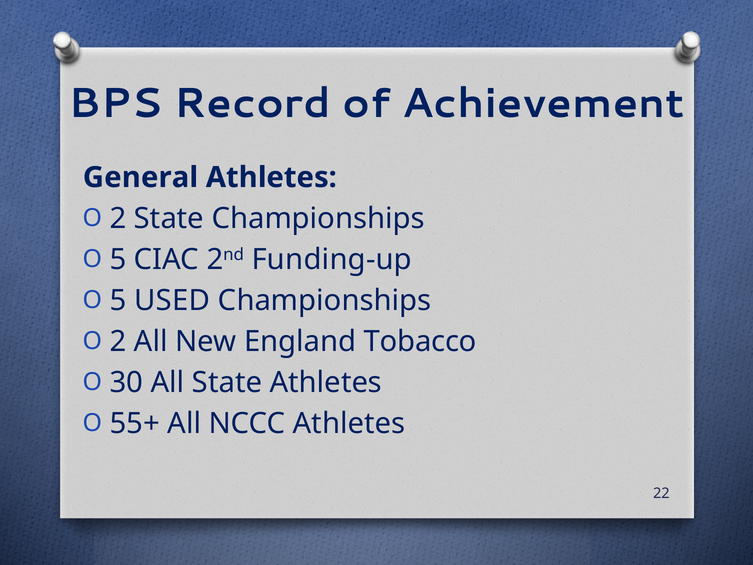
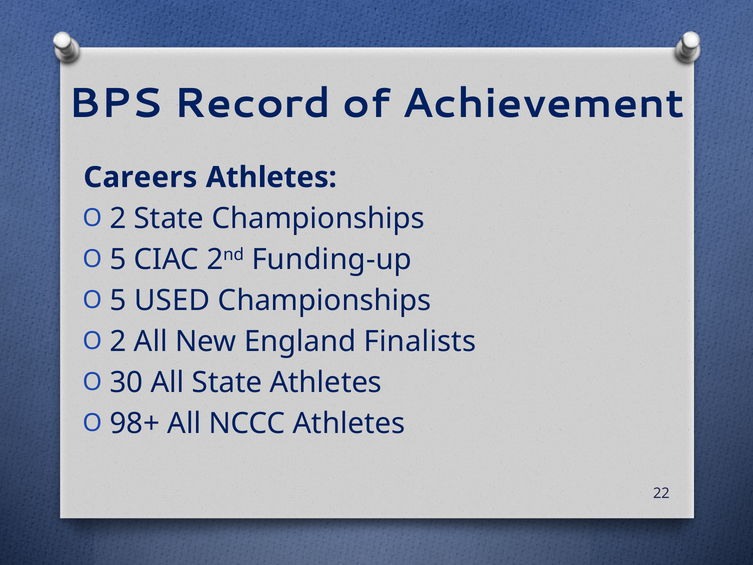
General: General -> Careers (140, 177)
Tobacco: Tobacco -> Finalists (420, 341)
55+: 55+ -> 98+ (135, 424)
